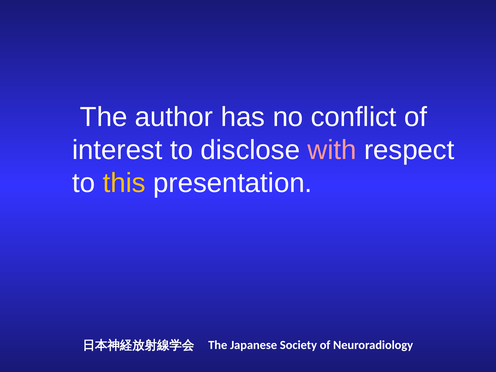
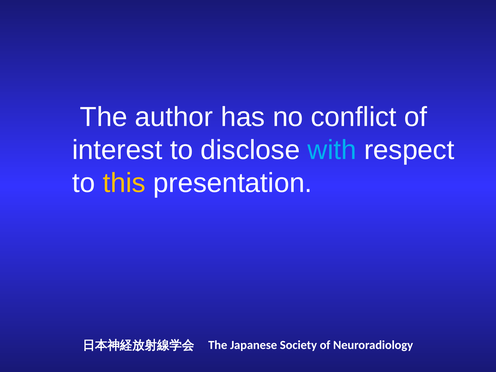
with colour: pink -> light blue (332, 150)
